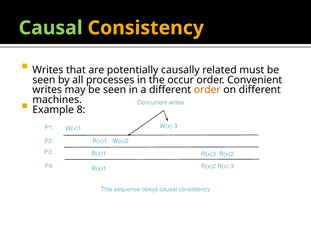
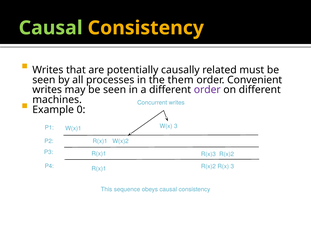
occur: occur -> them (181, 80)
order colour: orange -> purple (207, 90)
8: 8 -> 0 (81, 110)
